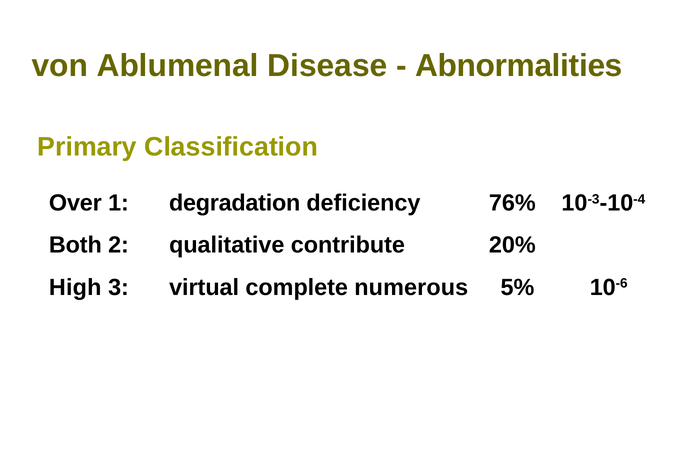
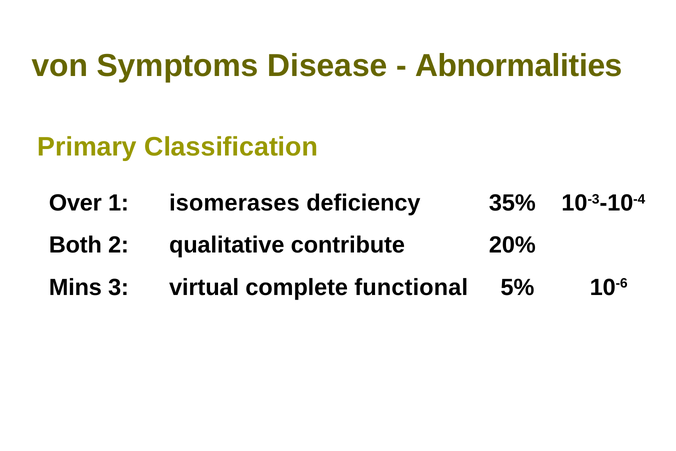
Ablumenal: Ablumenal -> Symptoms (178, 66)
degradation: degradation -> isomerases (234, 203)
76%: 76% -> 35% (512, 203)
High: High -> Mins (75, 287)
numerous: numerous -> functional (411, 287)
